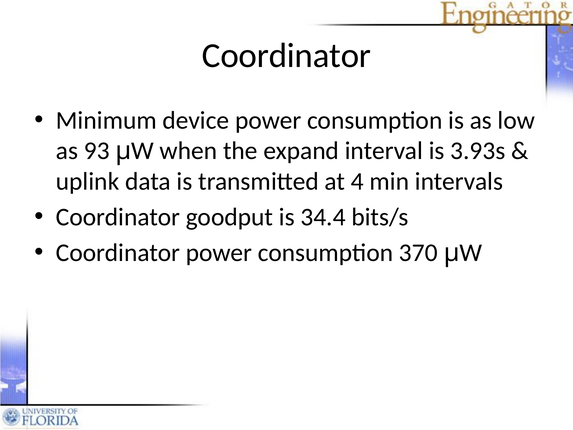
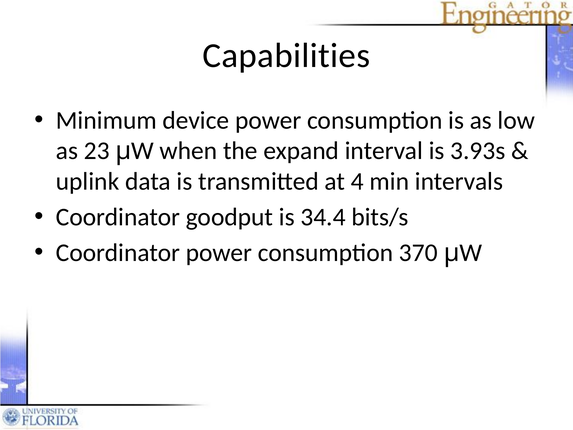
Coordinator: Coordinator -> Capabilities (286, 55)
93: 93 -> 23 (97, 151)
